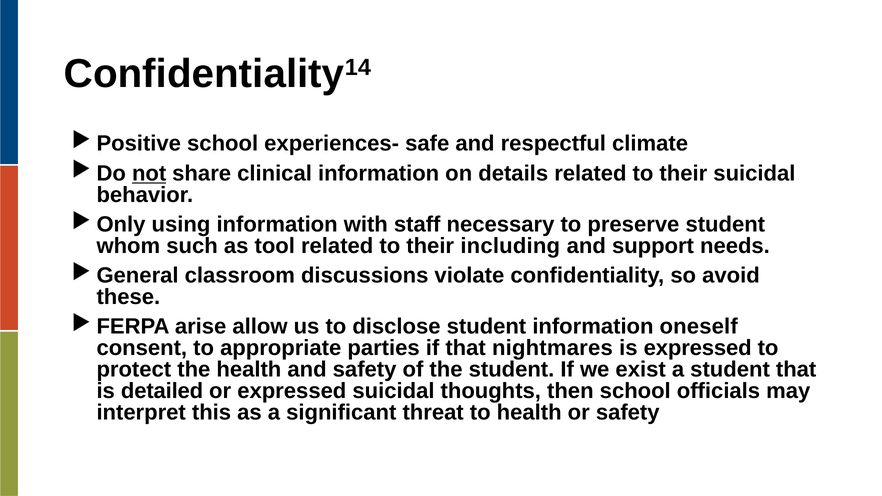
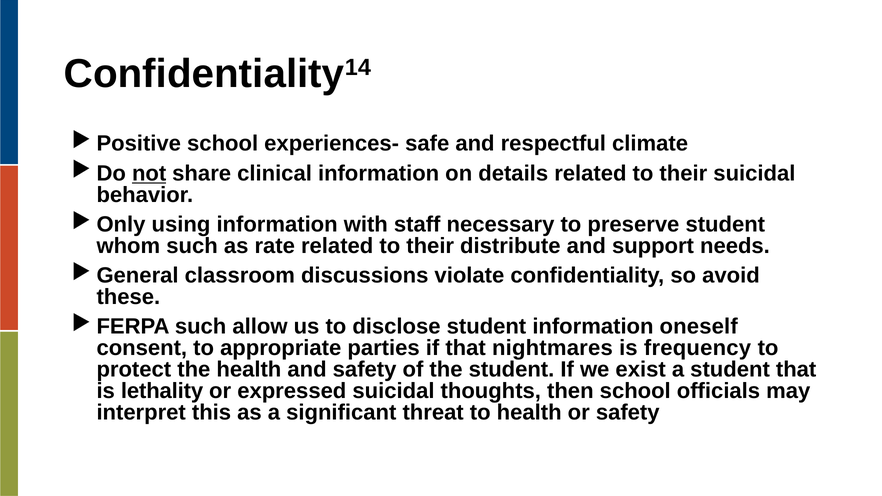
tool: tool -> rate (275, 246)
including: including -> distribute (510, 246)
arise: arise -> such (201, 327)
is expressed: expressed -> frequency (698, 348)
detailed: detailed -> lethality (162, 391)
